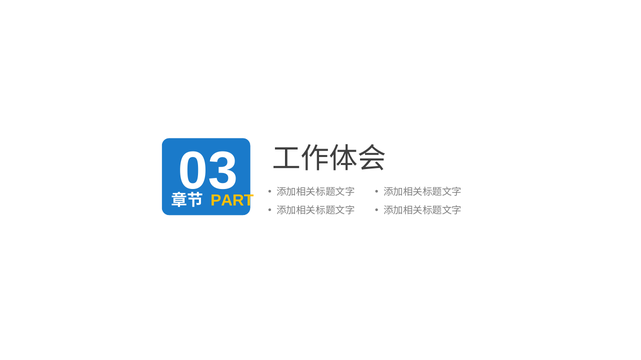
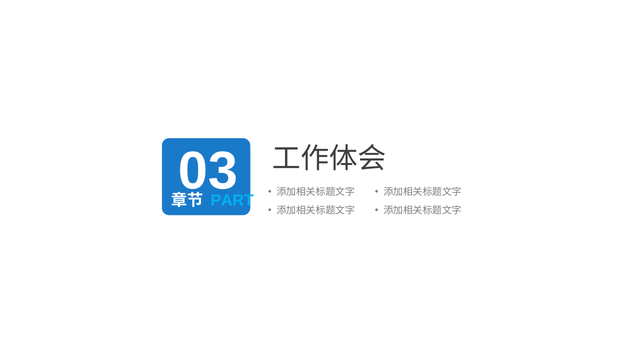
PART colour: yellow -> light blue (232, 201)
